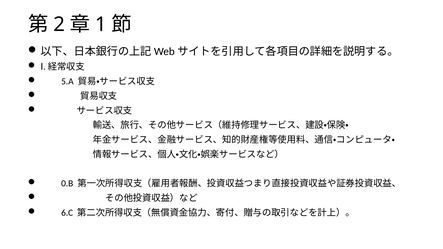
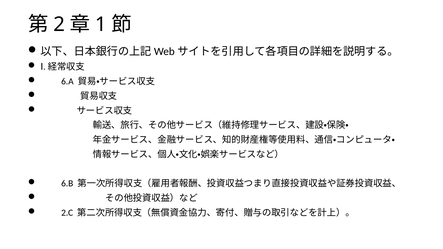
5.A: 5.A -> 6.A (67, 82)
0.B: 0.B -> 6.B (67, 184)
6.C: 6.C -> 2.C (67, 213)
